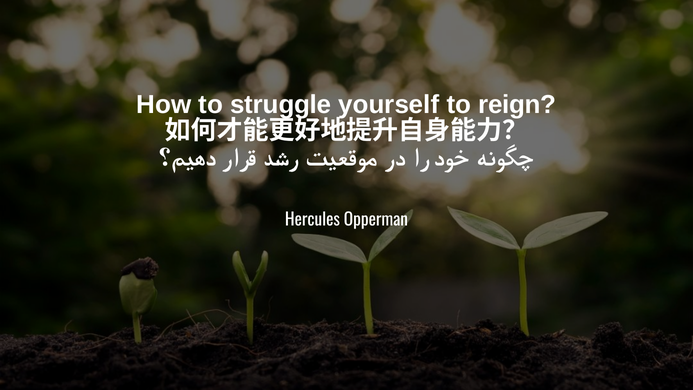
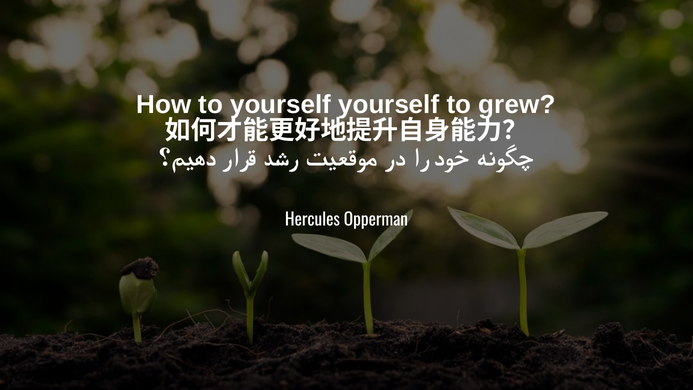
to struggle: struggle -> yourself (281, 105)
reign: reign -> grew (517, 105)
